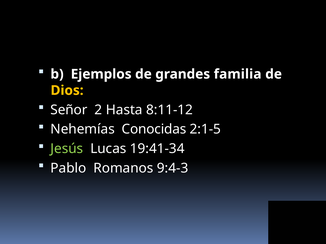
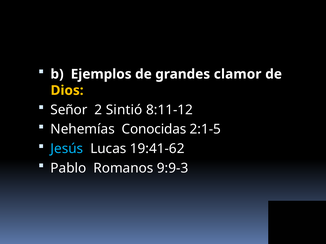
familia: familia -> clamor (238, 74)
Hasta: Hasta -> Sintió (124, 110)
Jesús colour: light green -> light blue (67, 149)
19:41-34: 19:41-34 -> 19:41-62 (157, 149)
9:4-3: 9:4-3 -> 9:9-3 (173, 168)
